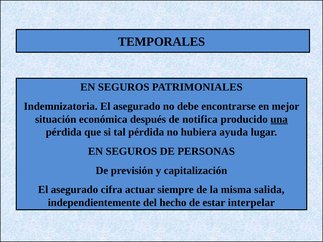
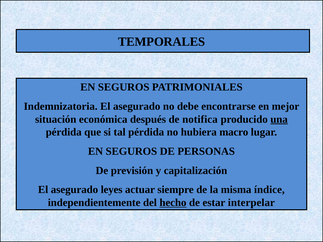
ayuda: ayuda -> macro (234, 132)
cifra: cifra -> leyes (112, 190)
salida: salida -> índice (269, 190)
hecho underline: none -> present (173, 203)
